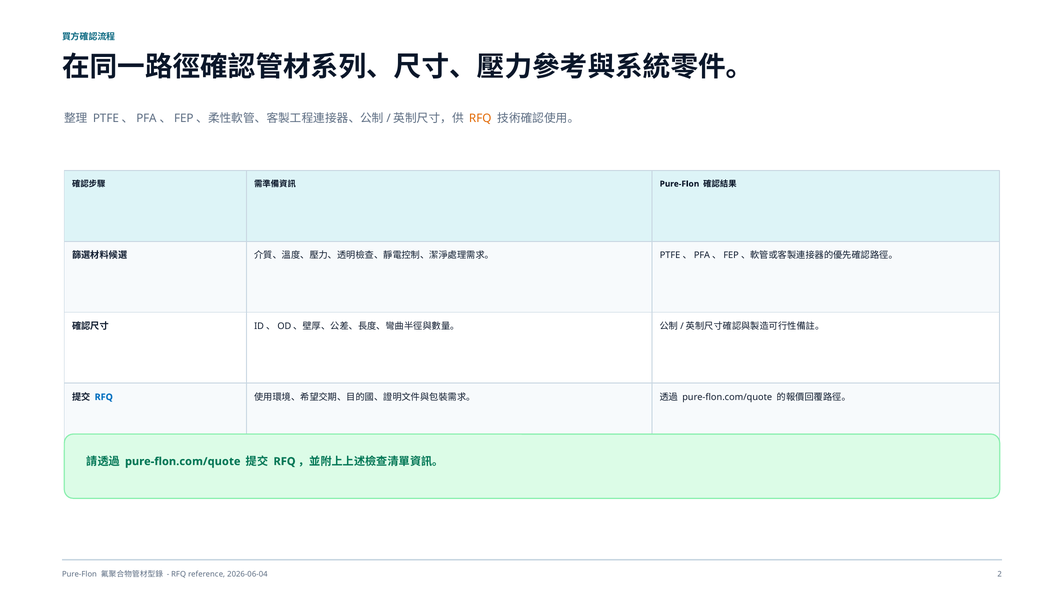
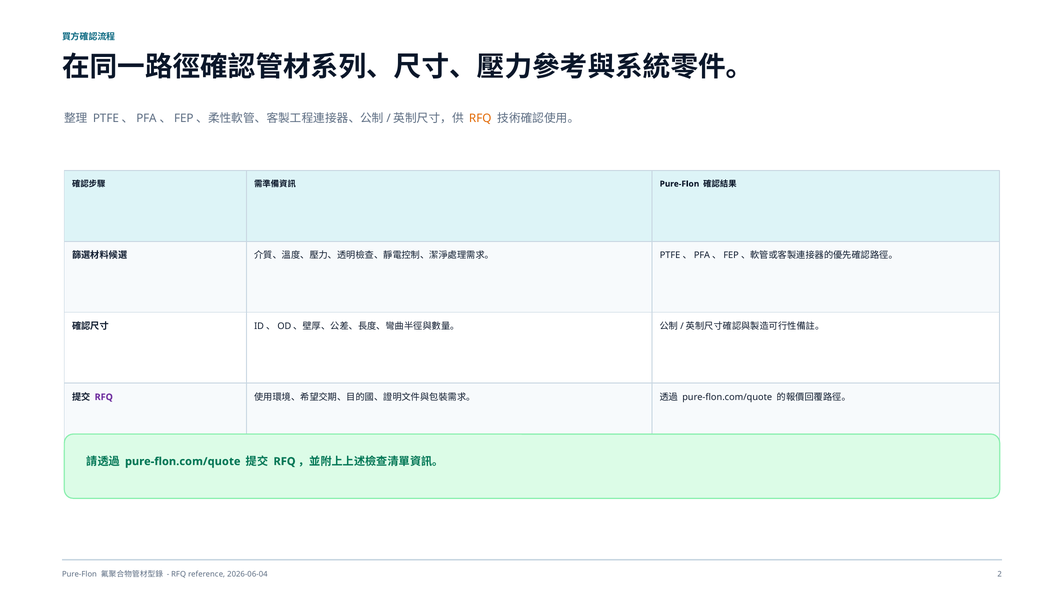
RFQ colour: blue -> purple (104, 397)
